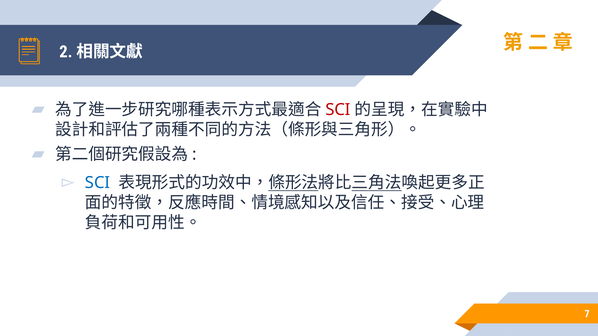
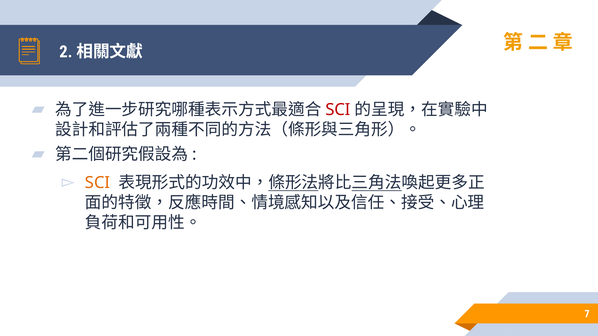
SCI colour: blue -> orange (98, 183)
